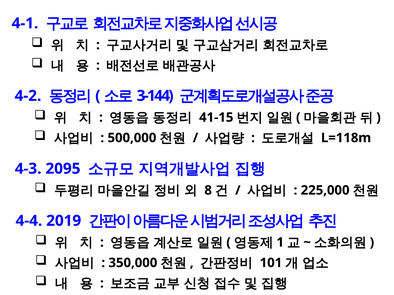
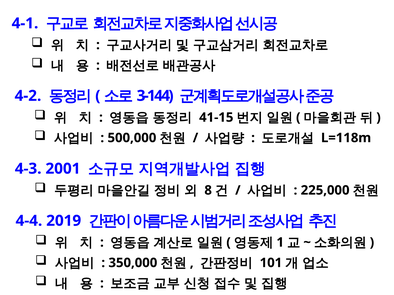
2095: 2095 -> 2001 (63, 169)
